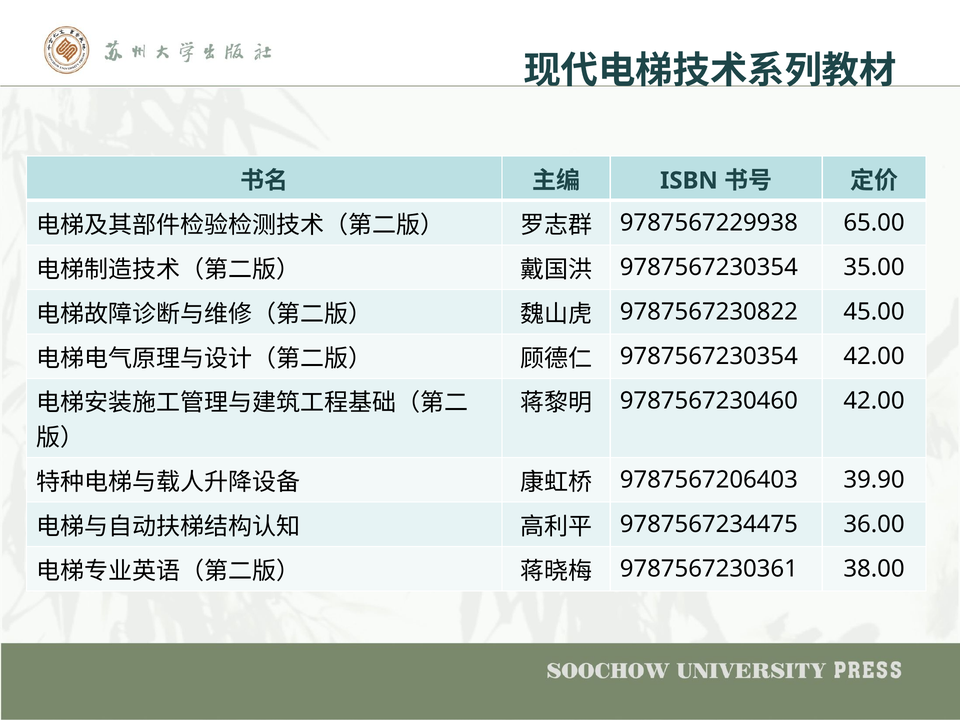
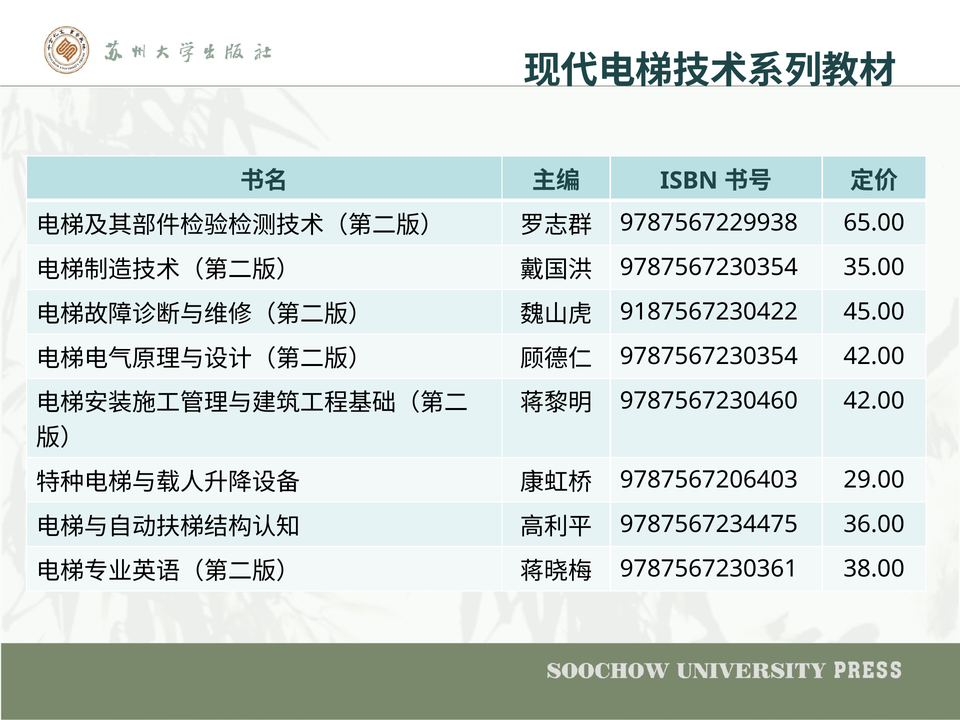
9787567230822: 9787567230822 -> 9187567230422 (709, 312)
39.90: 39.90 -> 29.00 (874, 480)
